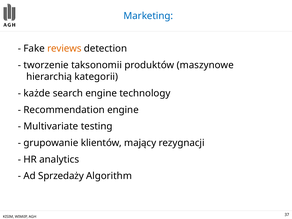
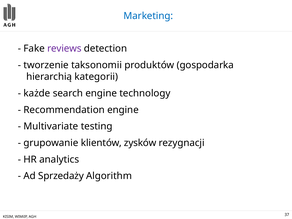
reviews colour: orange -> purple (64, 48)
maszynowe: maszynowe -> gospodarka (205, 65)
mający: mający -> zysków (140, 143)
